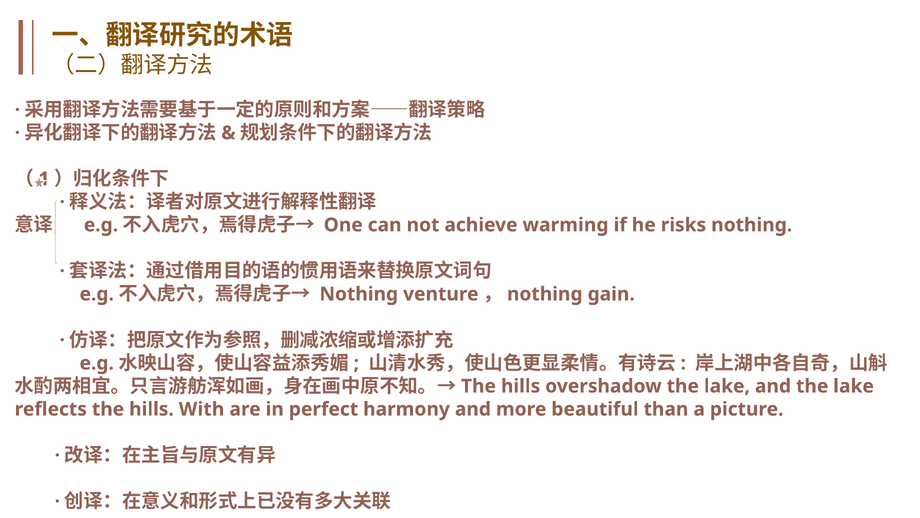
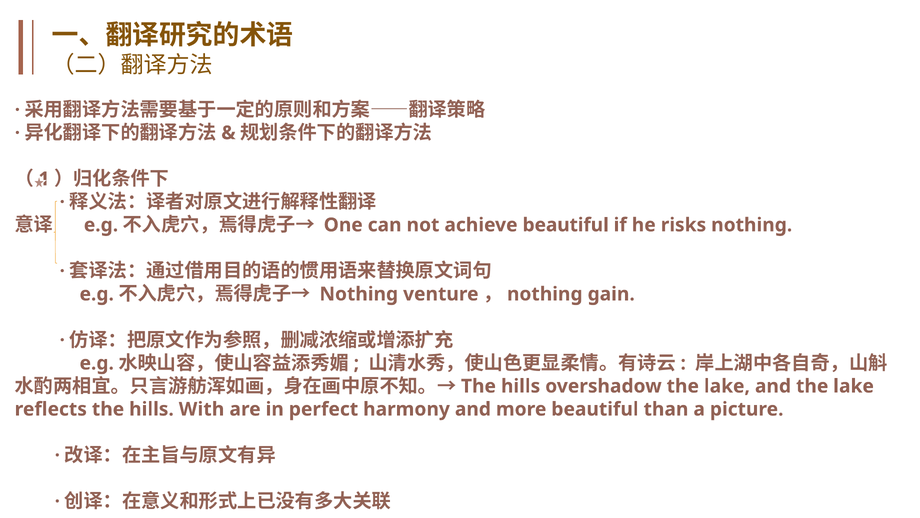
achieve warming: warming -> beautiful (566, 225)
